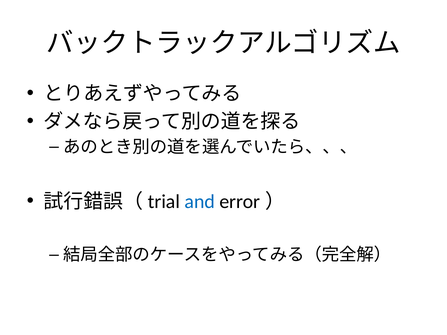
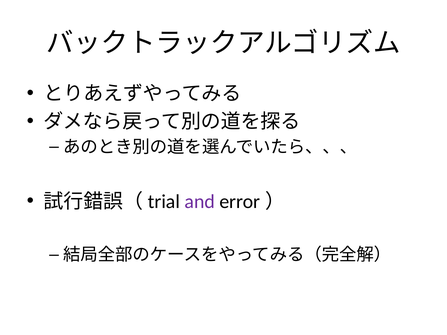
and colour: blue -> purple (200, 202)
